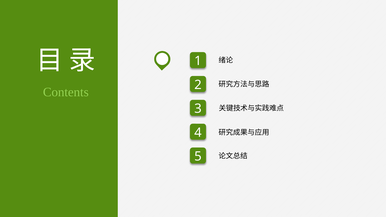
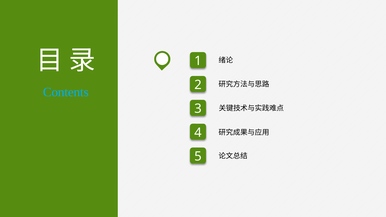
Contents colour: light green -> light blue (66, 92)
